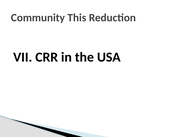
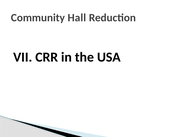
This: This -> Hall (77, 18)
